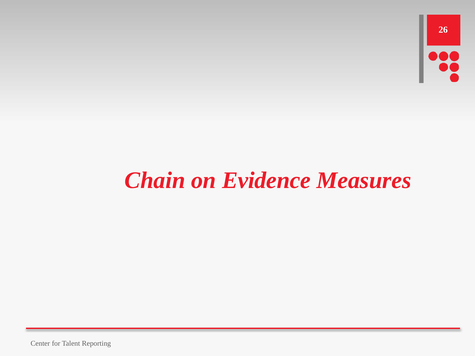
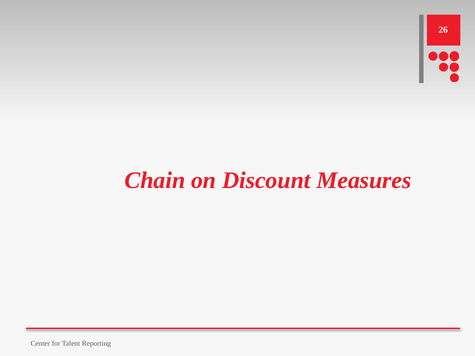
Evidence: Evidence -> Discount (266, 181)
